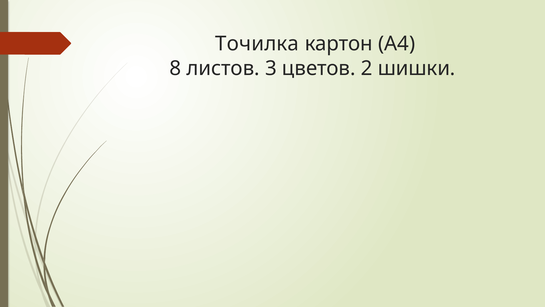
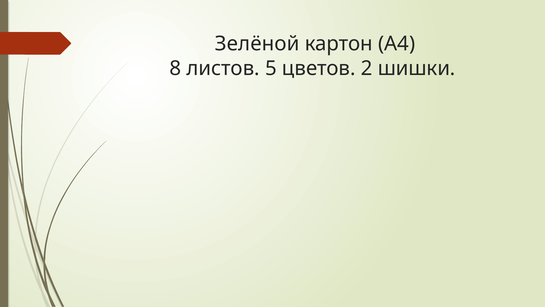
Точилка: Точилка -> Зелёной (257, 44)
3: 3 -> 5 (271, 68)
